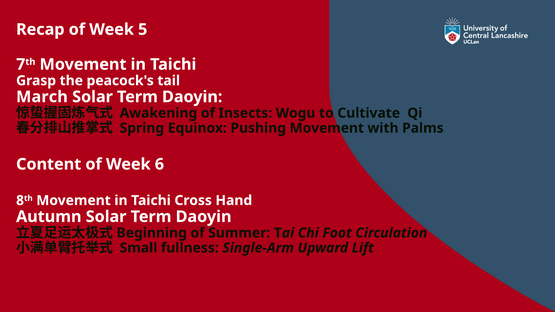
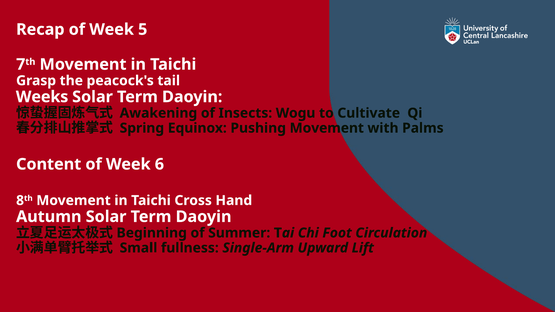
March: March -> Weeks (42, 97)
